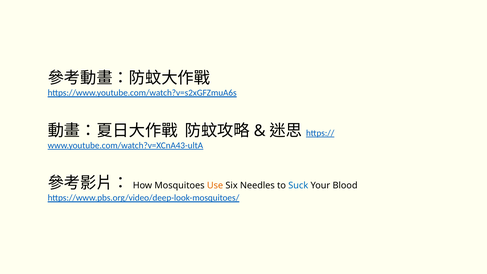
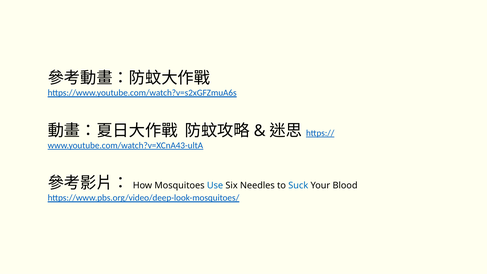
Use colour: orange -> blue (215, 186)
